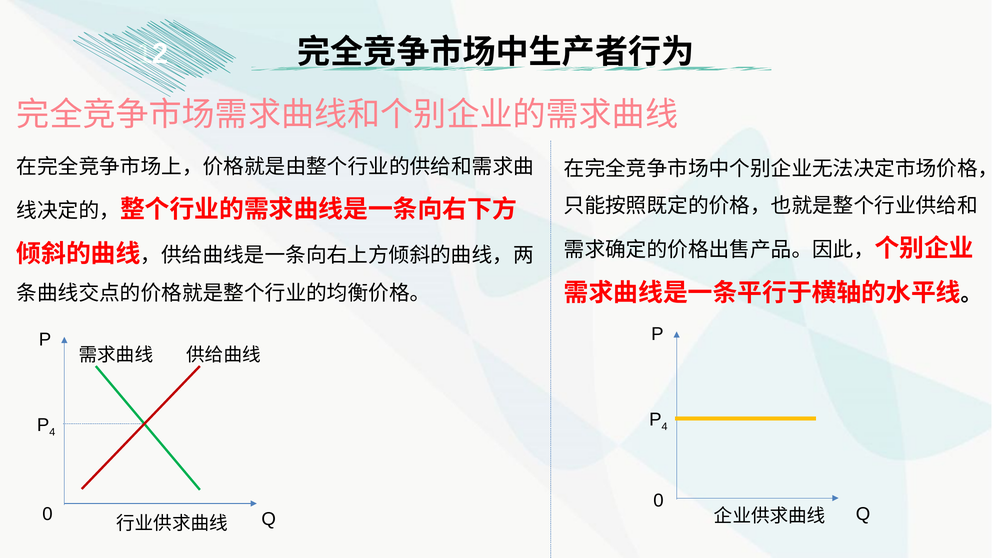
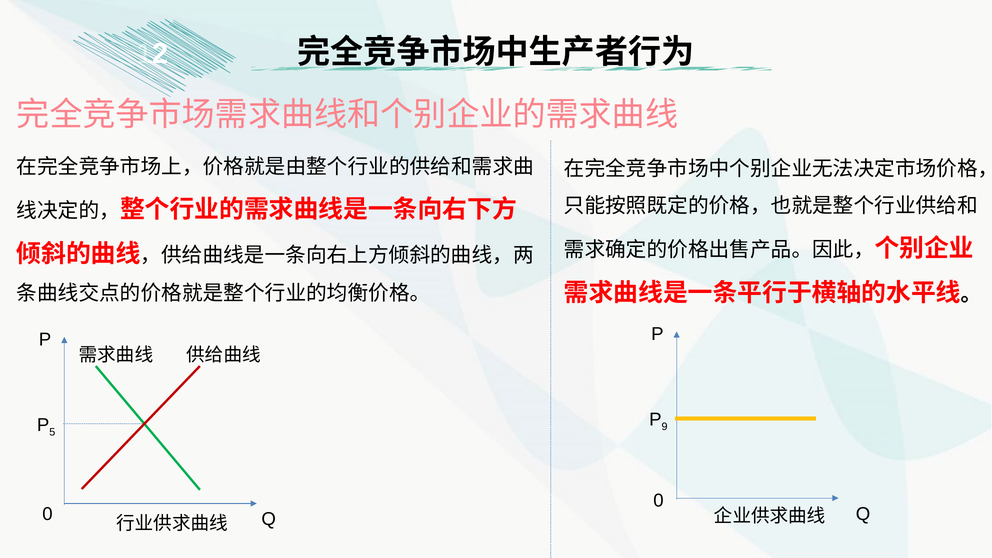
4: 4 -> 9 (665, 427)
4: 4 -> 5 (52, 432)
